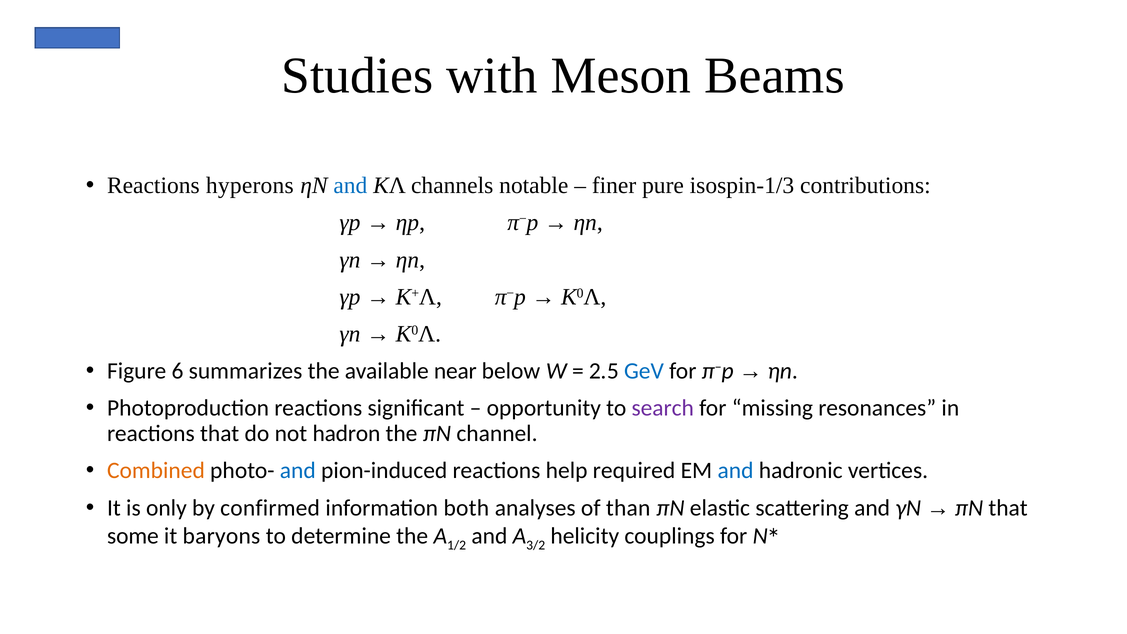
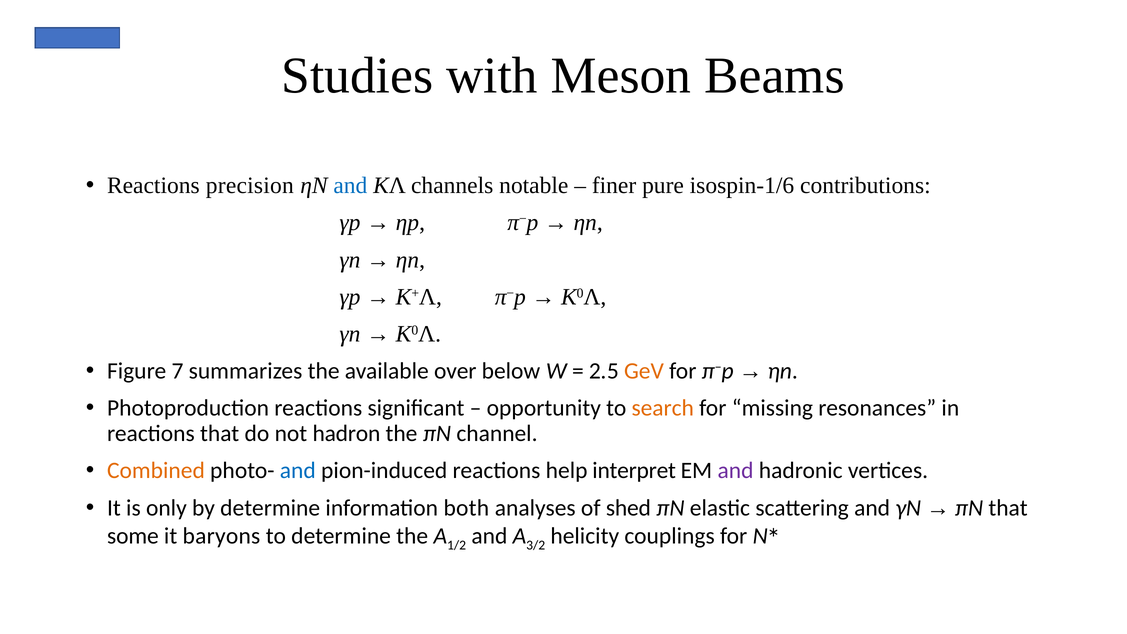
hyperons: hyperons -> precision (250, 186)
isospin-1/3: isospin-1/3 -> isospin-1/6 (742, 186)
6: 6 -> 7 (177, 371)
near: near -> over (455, 371)
GeV colour: blue -> orange (644, 371)
search colour: purple -> orange (663, 408)
required: required -> interpret (634, 471)
and colour: blue -> purple (736, 471)
by confirmed: confirmed -> determine (270, 508)
than: than -> shed (628, 508)
